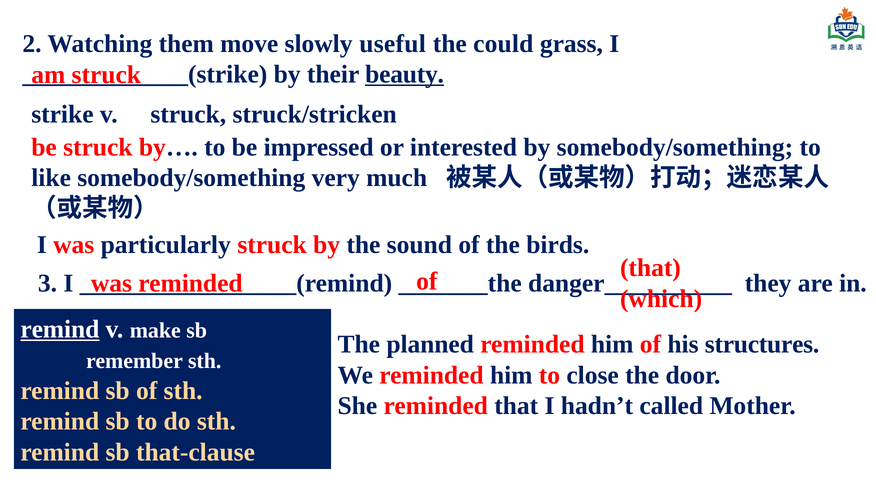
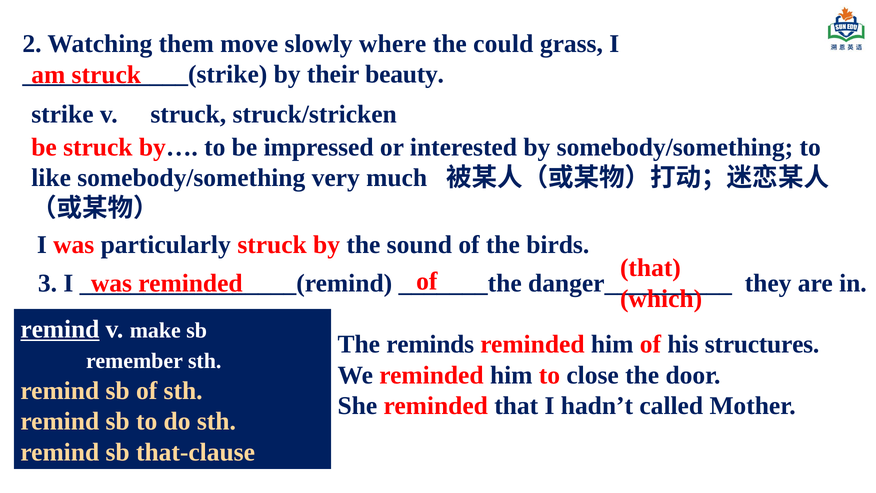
useful: useful -> where (393, 44)
beauty underline: present -> none (405, 74)
planned: planned -> reminds (430, 344)
